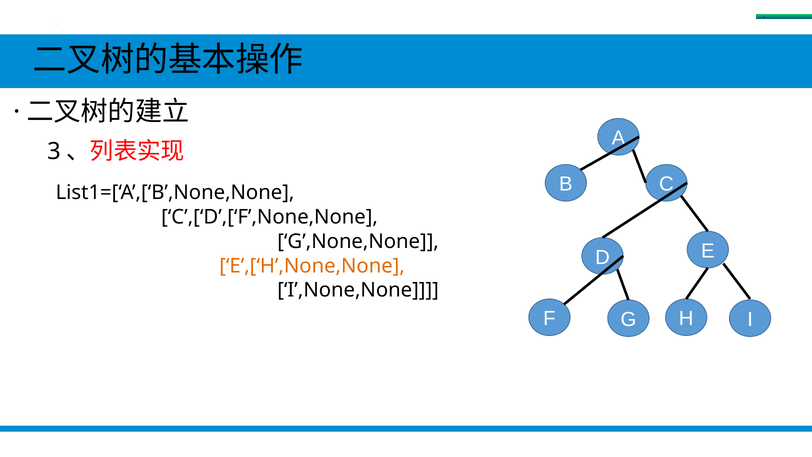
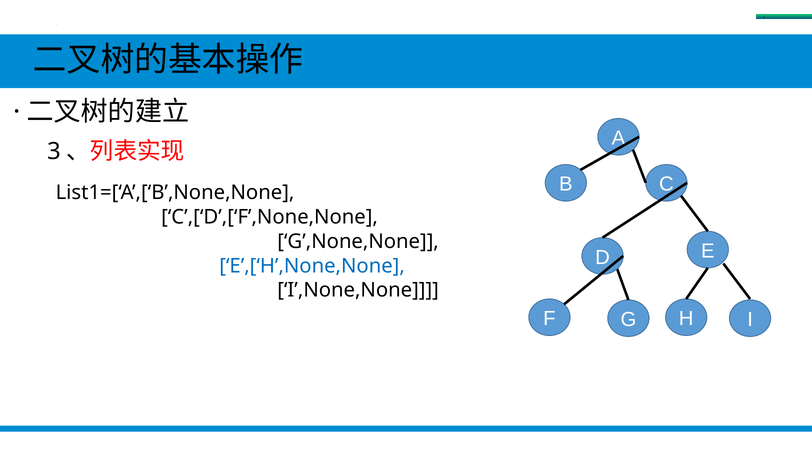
E’,[‘H’,None,None colour: orange -> blue (312, 266)
